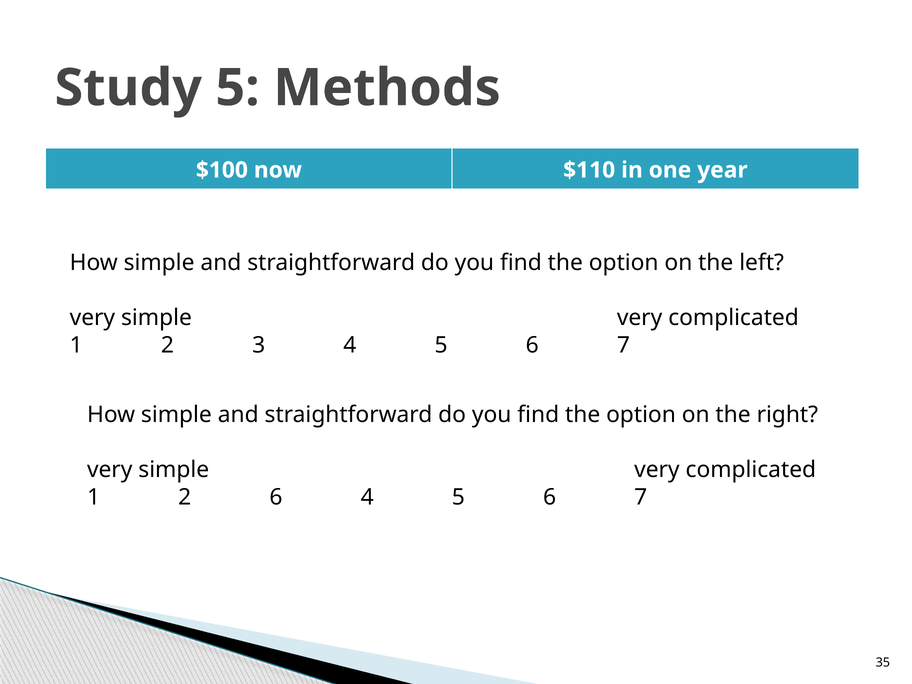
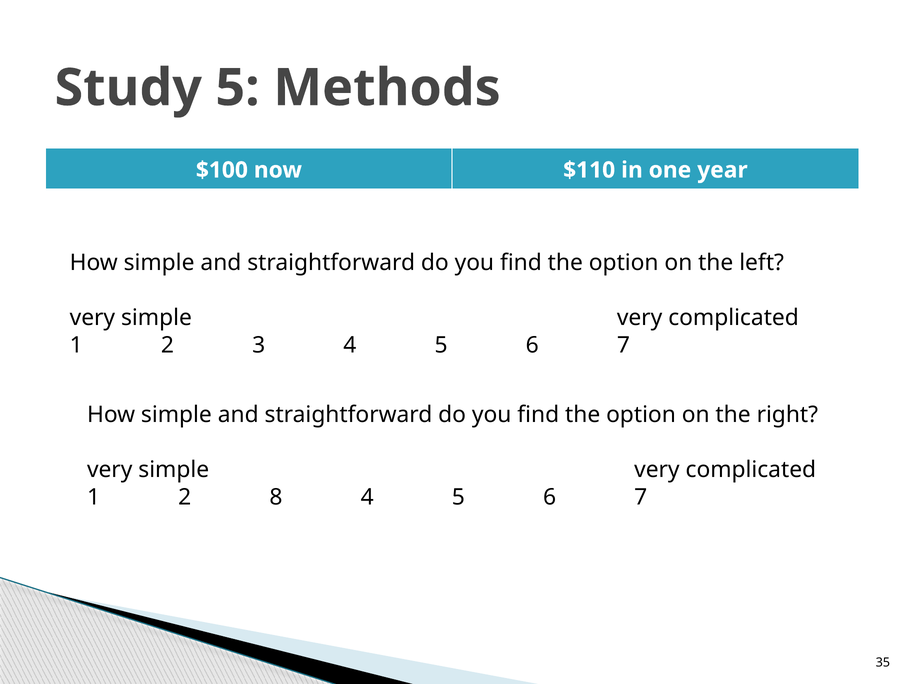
2 6: 6 -> 8 (276, 497)
